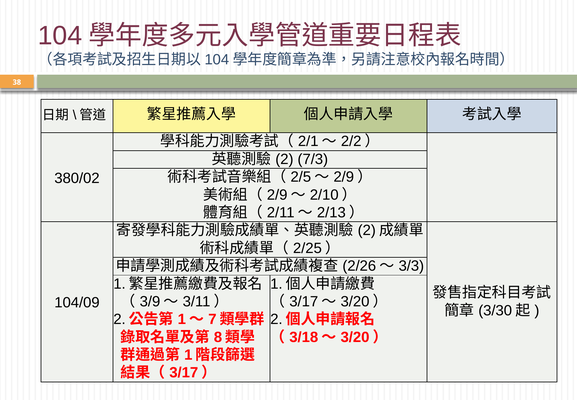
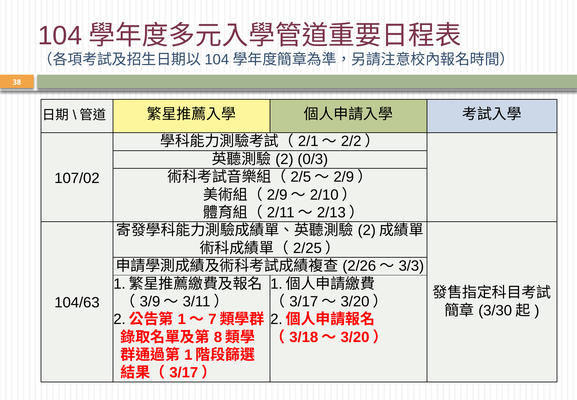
7/3: 7/3 -> 0/3 (313, 159)
380/02: 380/02 -> 107/02 (77, 178)
104/09: 104/09 -> 104/63 (77, 302)
